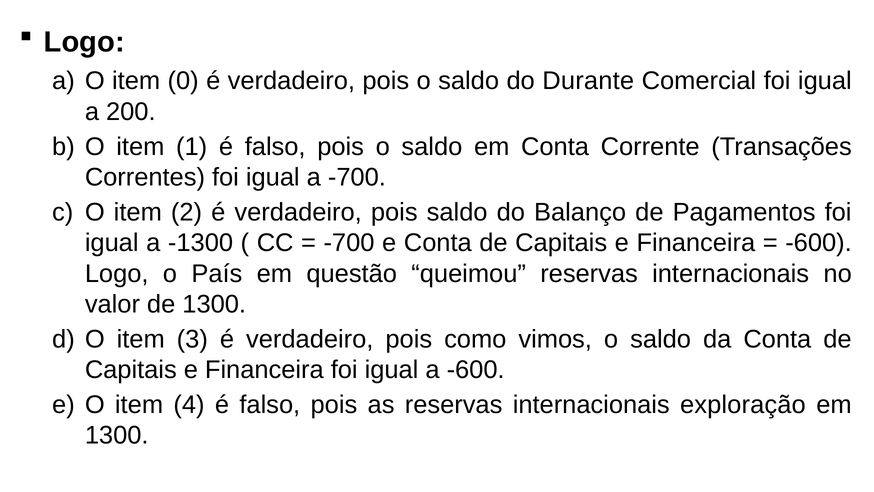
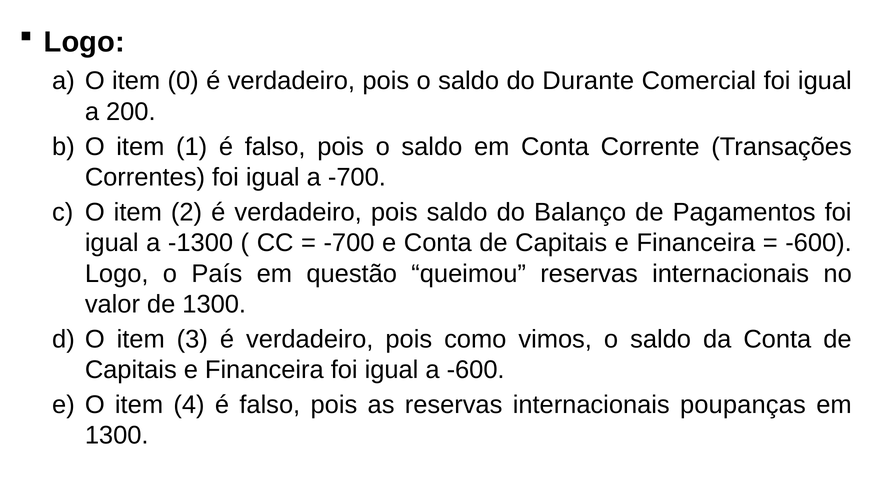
exploração: exploração -> poupanças (743, 405)
